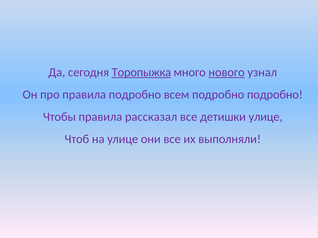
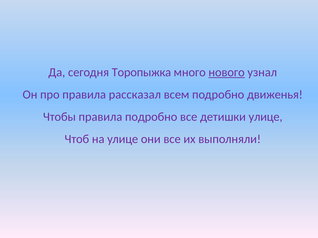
Торопыжка underline: present -> none (141, 72)
правила подробно: подробно -> рассказал (135, 95)
подробно подробно: подробно -> движенья (275, 95)
правила рассказал: рассказал -> подробно (151, 117)
